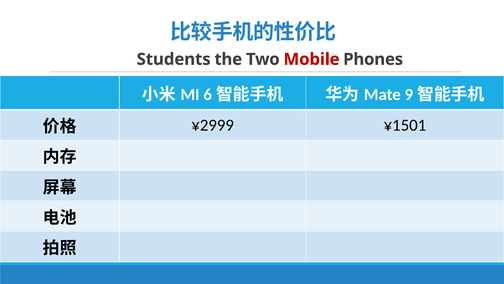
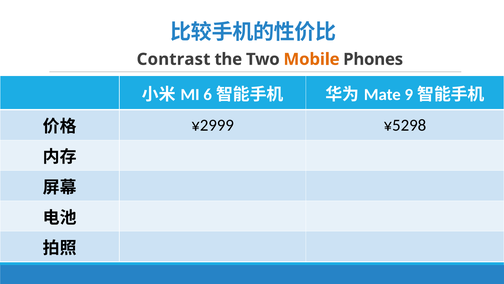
Students: Students -> Contrast (174, 59)
Mobile colour: red -> orange (312, 59)
¥1501: ¥1501 -> ¥5298 (405, 125)
